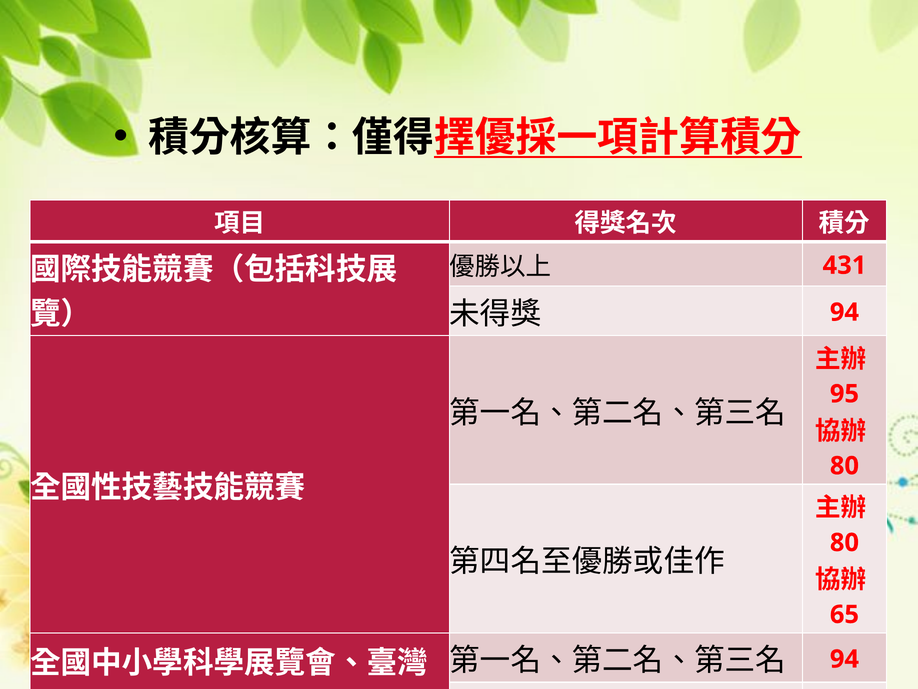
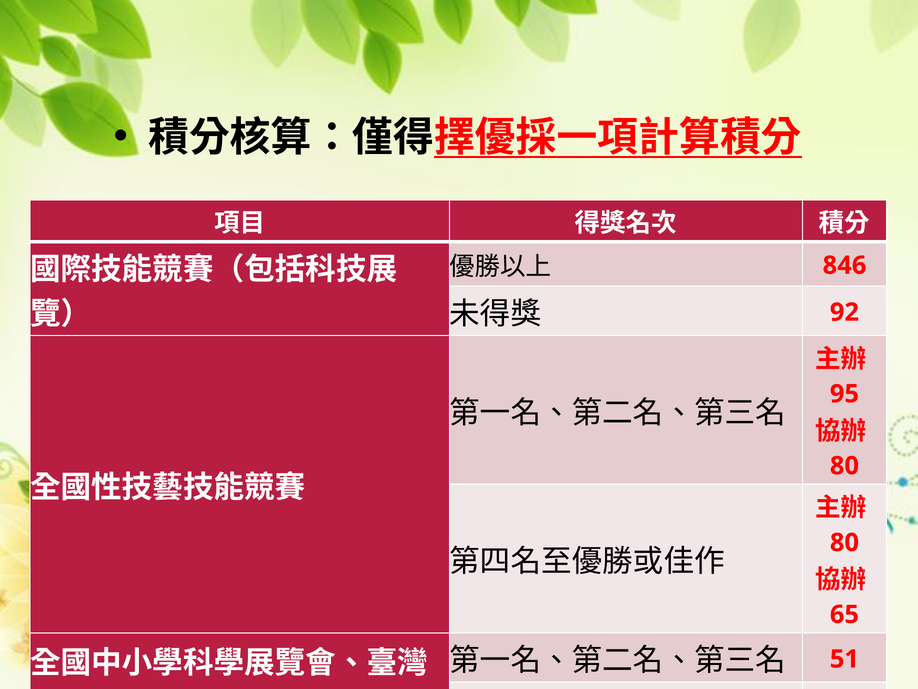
431: 431 -> 846 (844, 265)
94: 94 -> 92 (844, 312)
94: 94 -> 51 (844, 659)
